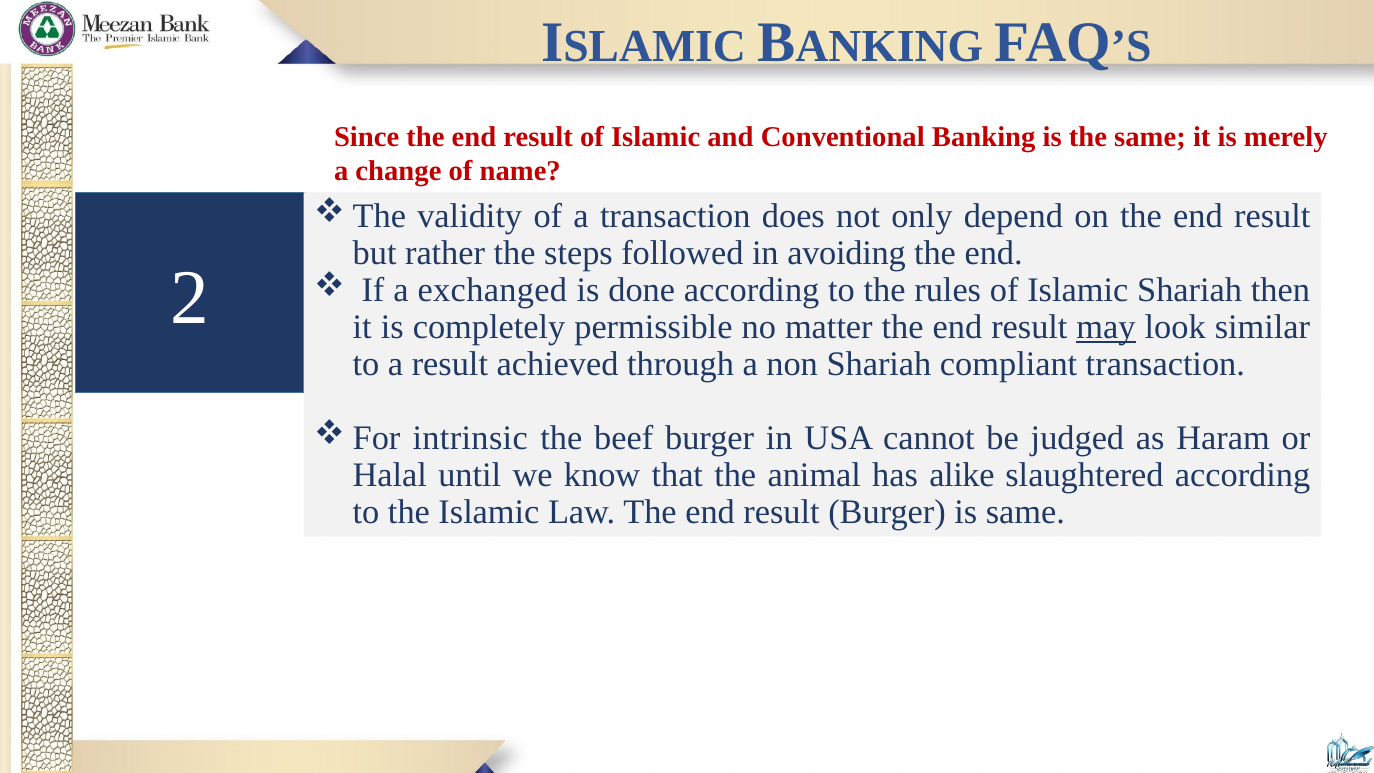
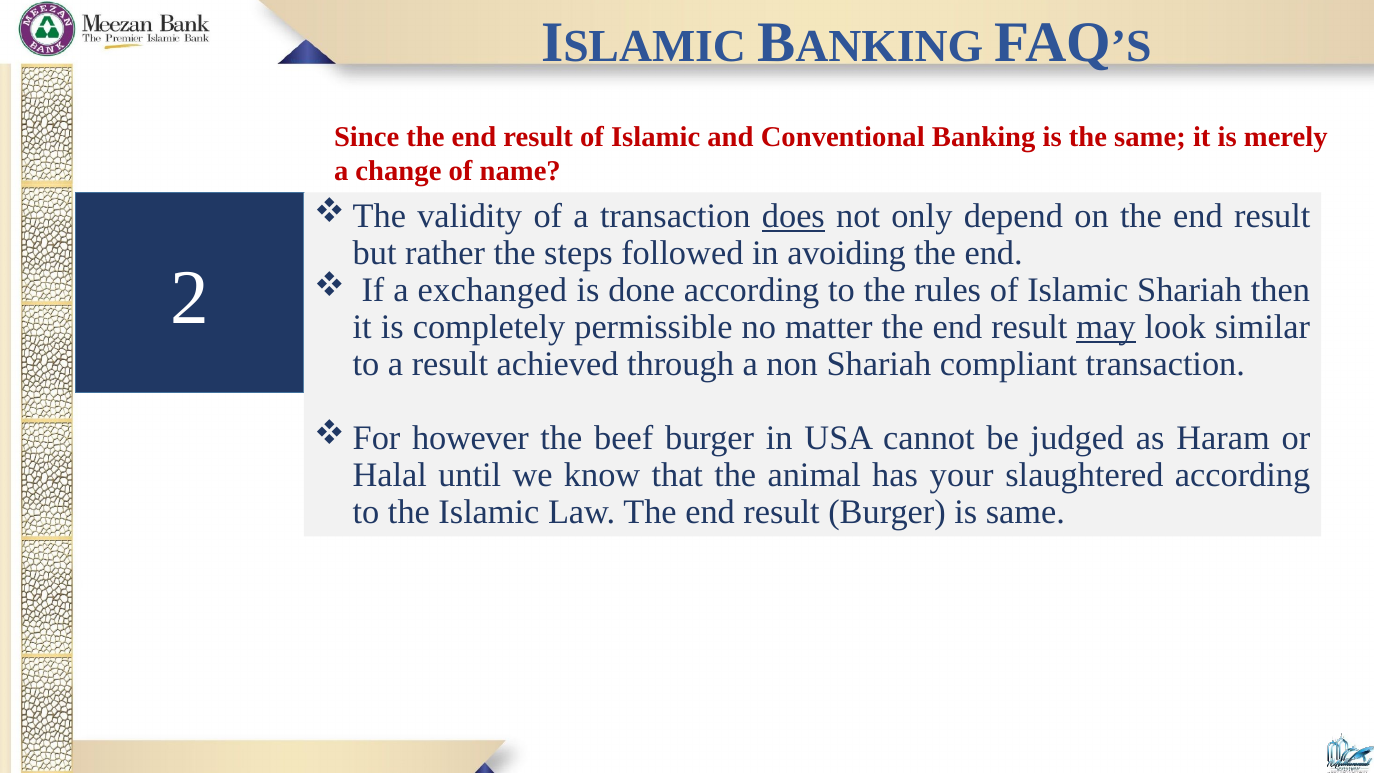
does underline: none -> present (793, 216)
intrinsic: intrinsic -> however (470, 438)
alike: alike -> your (962, 475)
